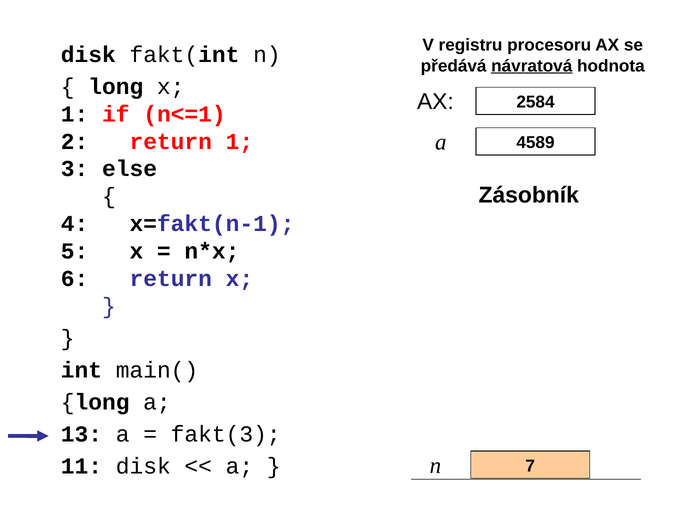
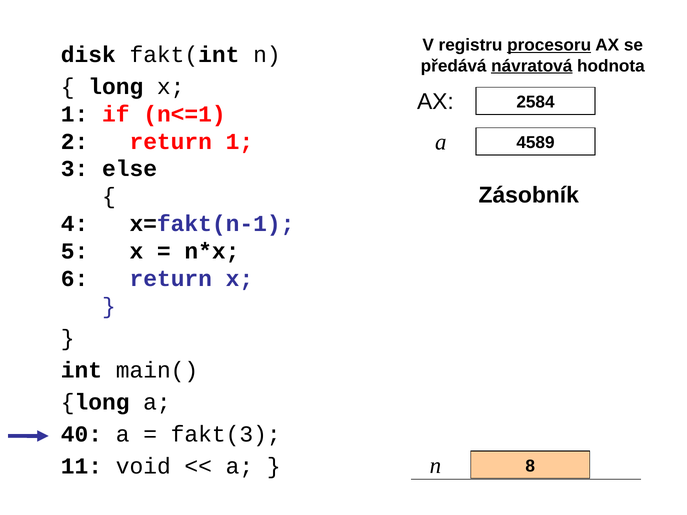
procesoru underline: none -> present (549, 45)
13: 13 -> 40 (81, 435)
11 disk: disk -> void (143, 467)
7: 7 -> 8 (530, 466)
